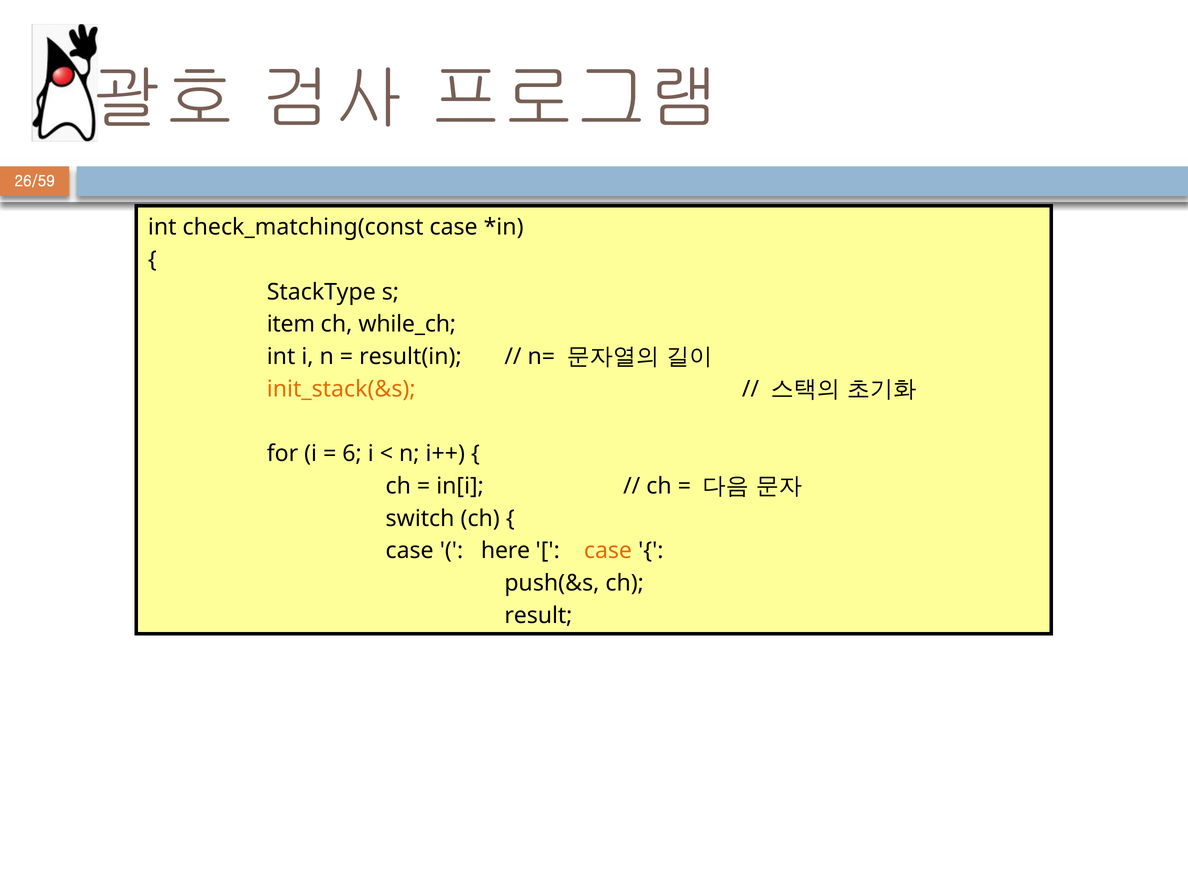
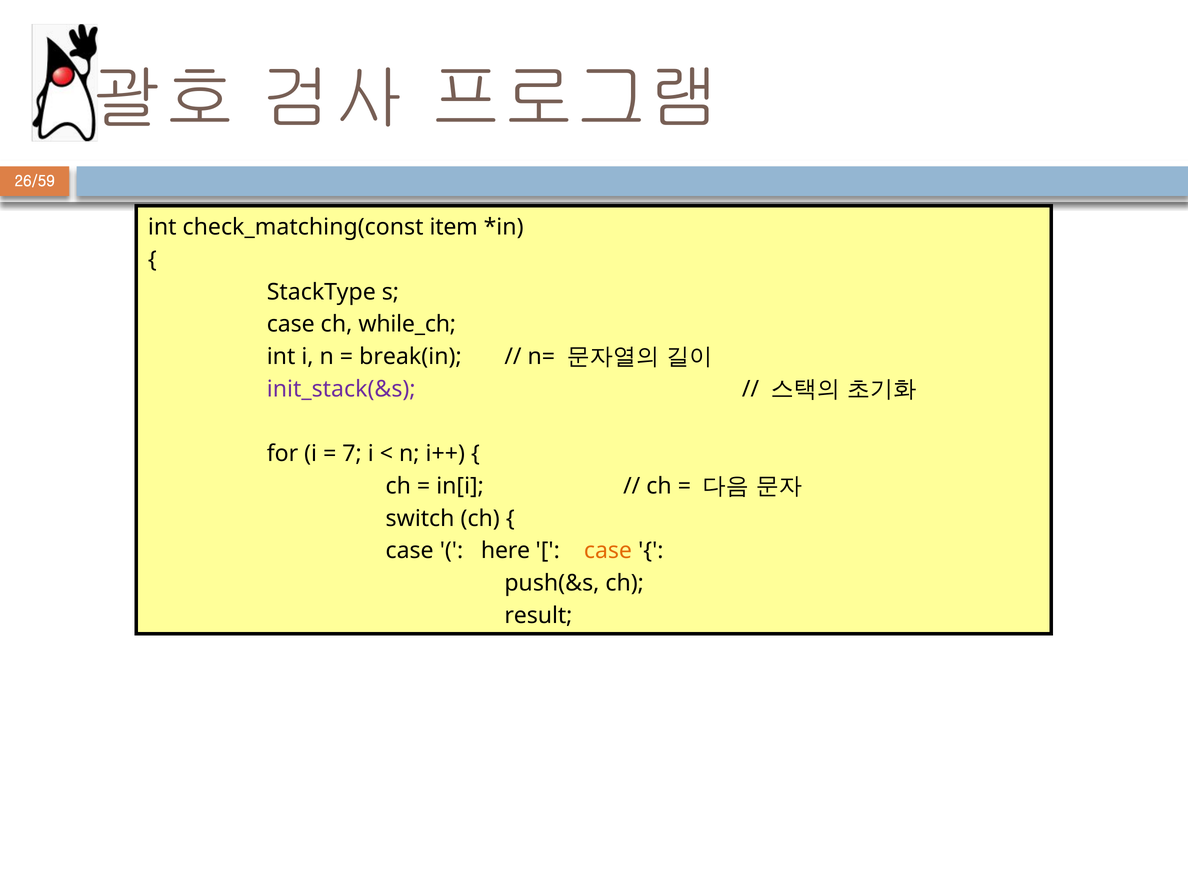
check_matching(const case: case -> item (454, 227)
item: item -> case (291, 324)
result(in: result(in -> break(in (410, 357)
init_stack(&s colour: orange -> purple (341, 389)
6: 6 -> 7 (352, 454)
